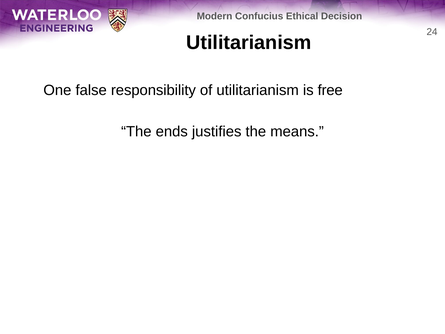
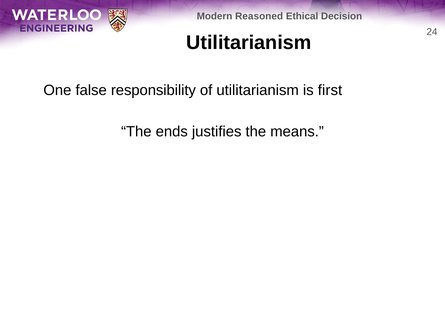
Confucius: Confucius -> Reasoned (259, 16)
free: free -> first (330, 90)
